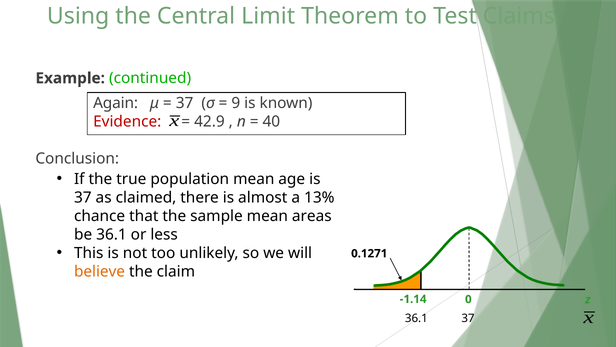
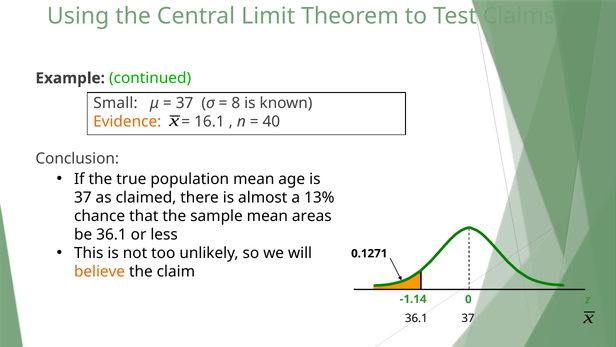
Again: Again -> Small (115, 103)
9: 9 -> 8 (236, 103)
Evidence colour: red -> orange (127, 121)
42.9: 42.9 -> 16.1 (209, 121)
